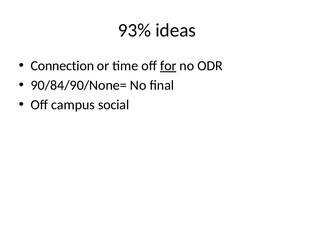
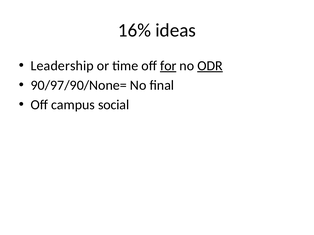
93%: 93% -> 16% (134, 30)
Connection: Connection -> Leadership (62, 66)
ODR underline: none -> present (210, 66)
90/84/90/None=: 90/84/90/None= -> 90/97/90/None= (79, 85)
